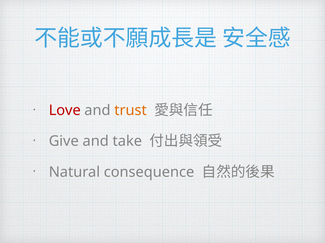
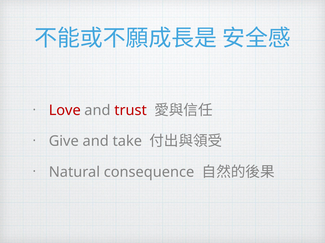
trust colour: orange -> red (131, 111)
